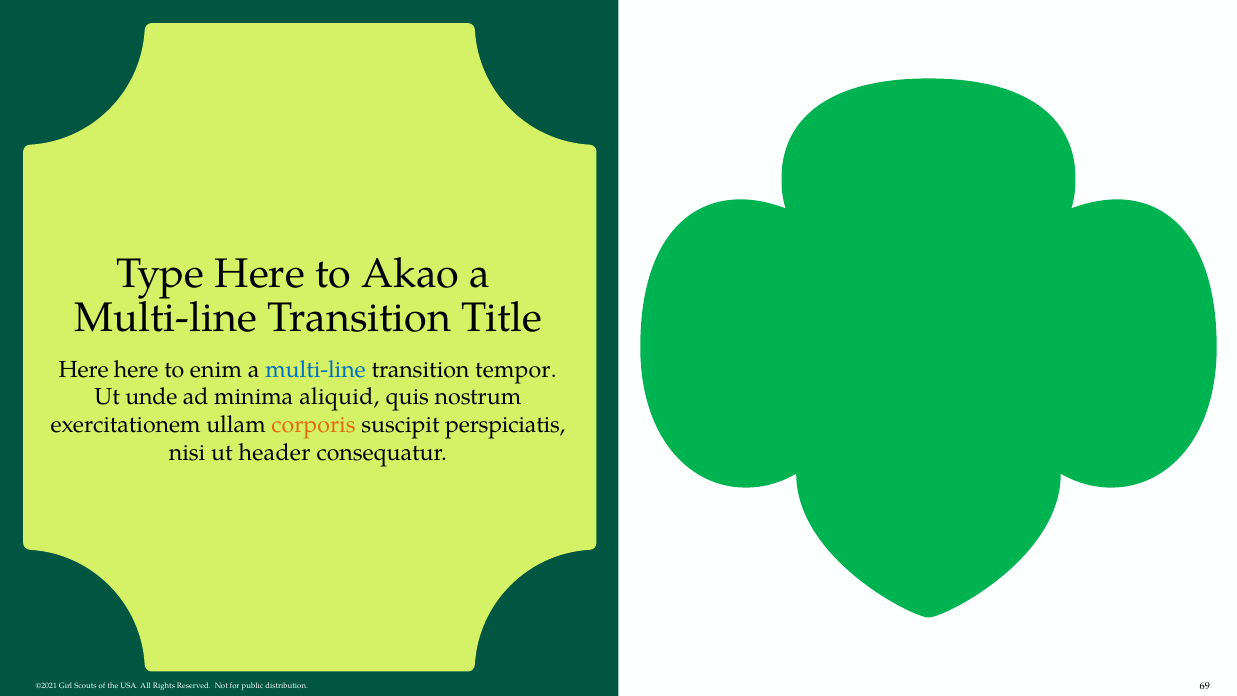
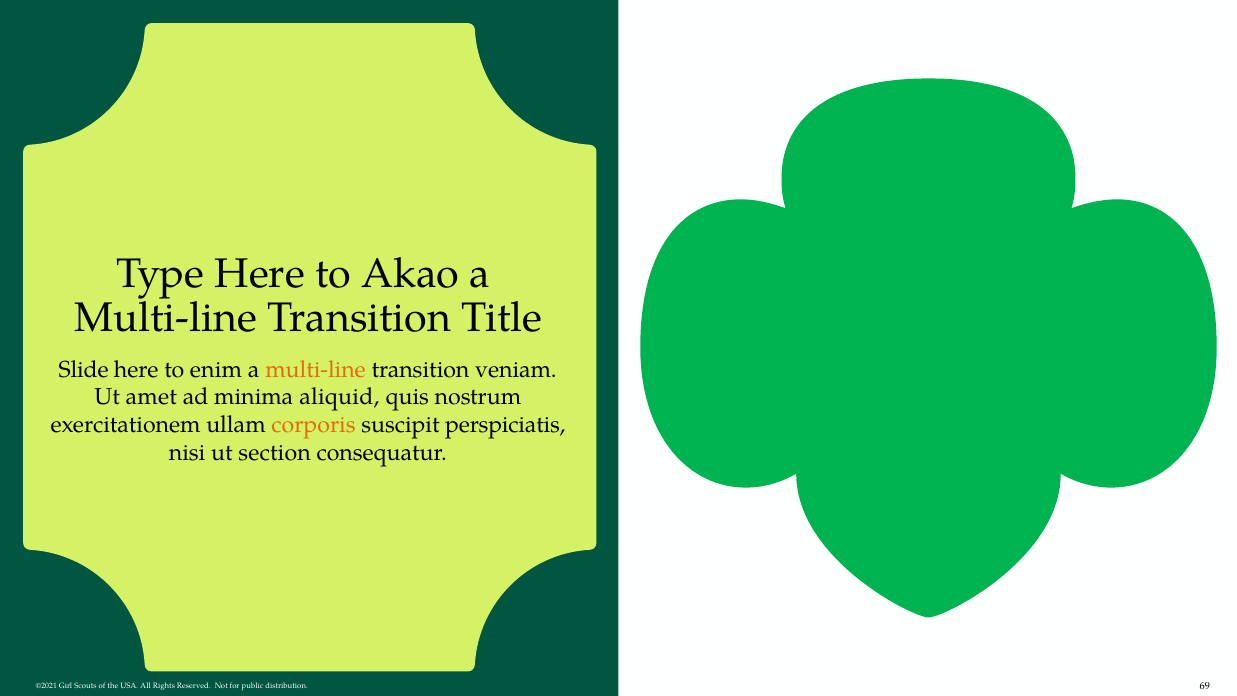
Here: Here -> Slide (84, 369)
multi-line colour: blue -> orange (316, 369)
tempor: tempor -> veniam (516, 369)
unde: unde -> amet (151, 397)
header: header -> section (275, 453)
